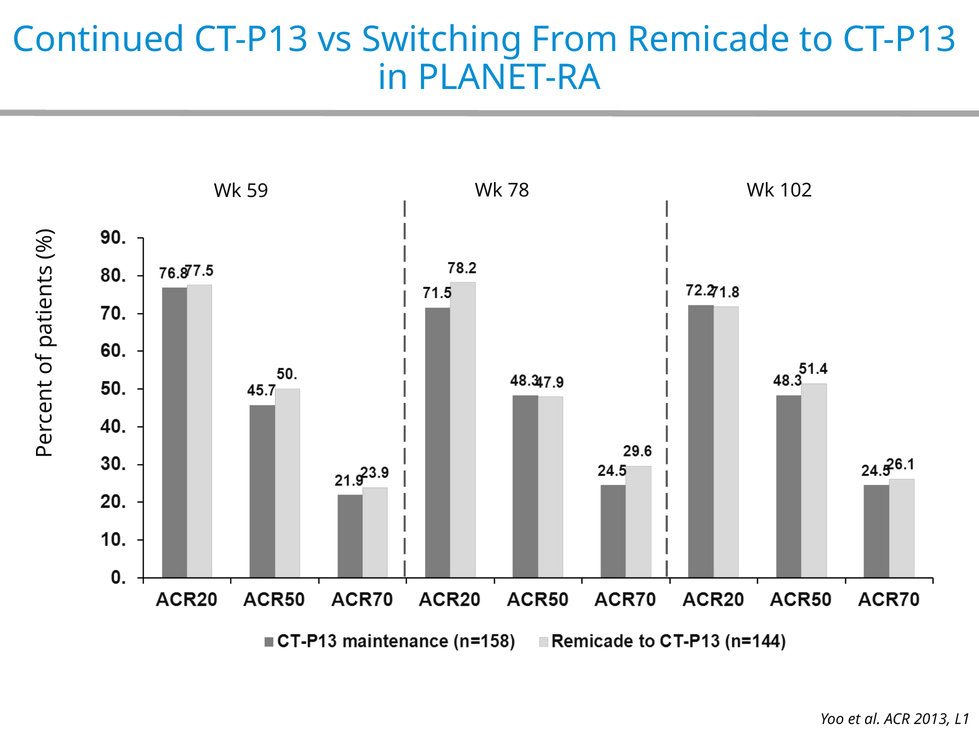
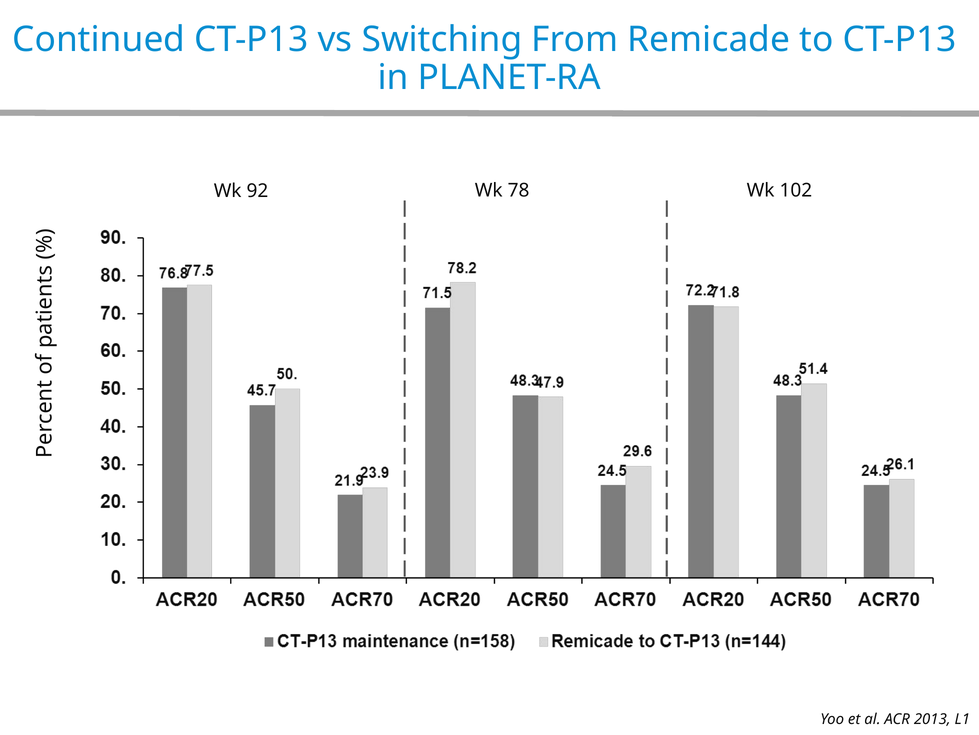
59: 59 -> 92 (257, 191)
